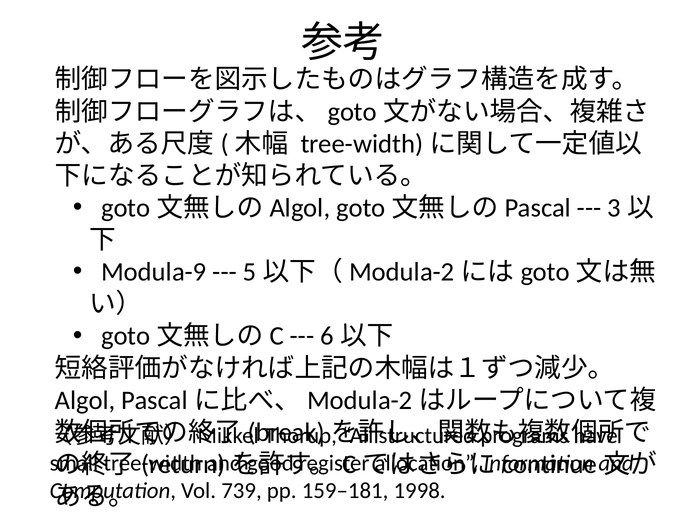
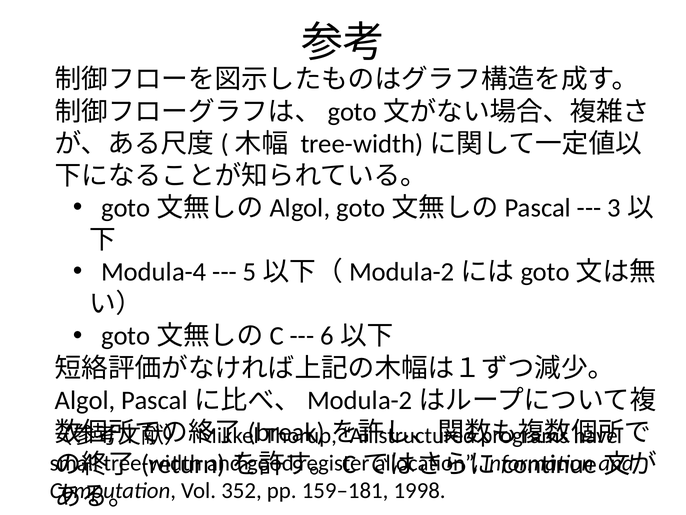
Modula-9: Modula-9 -> Modula-4 (154, 272)
739: 739 -> 352 (241, 490)
